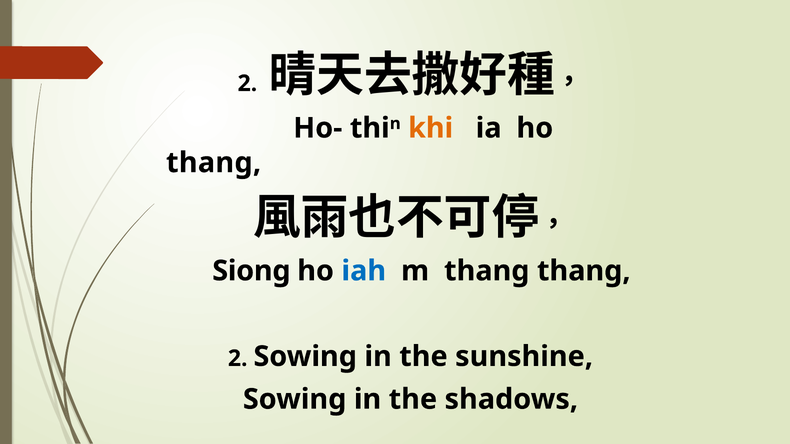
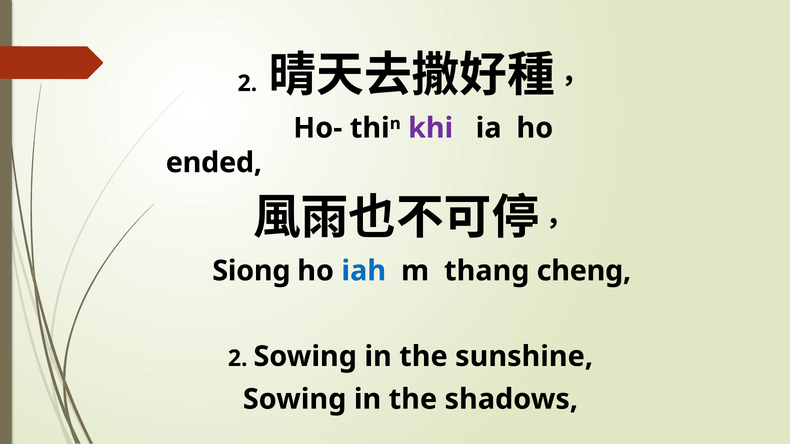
khi colour: orange -> purple (431, 128)
thang: thang -> ended (214, 163)
thang thang: thang -> cheng (584, 271)
